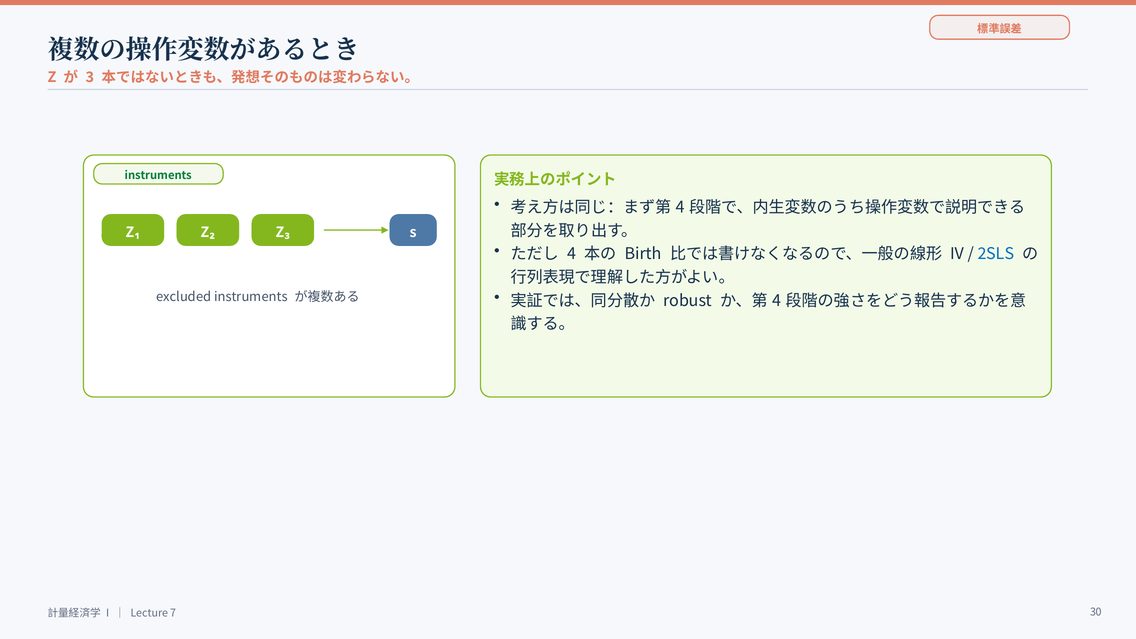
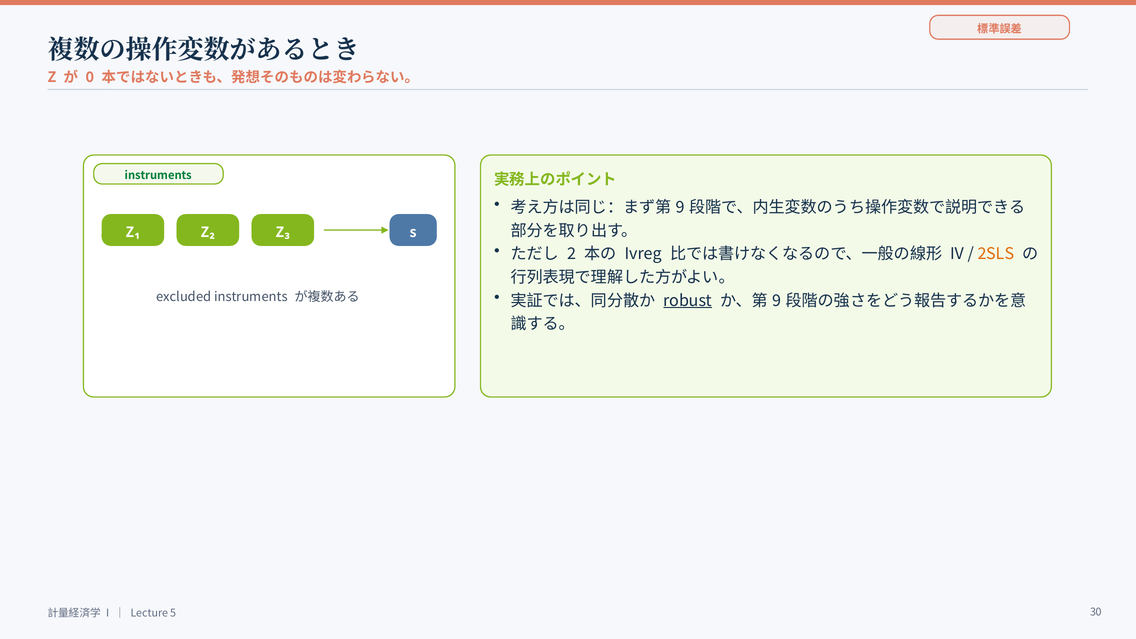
3: 3 -> 0 (90, 77)
4: 4 -> 9 (680, 208)
4: 4 -> 2 (572, 254)
Birth: Birth -> Ivreg (643, 254)
2SLS colour: blue -> orange (996, 254)
robust underline: none -> present (688, 301)
4: 4 -> 9 (777, 301)
7: 7 -> 5 (173, 613)
